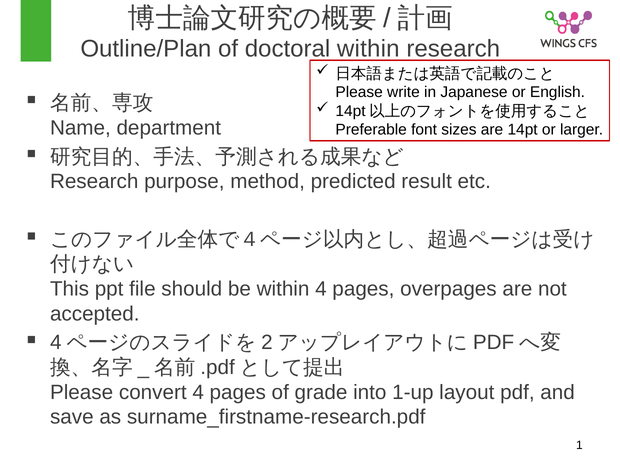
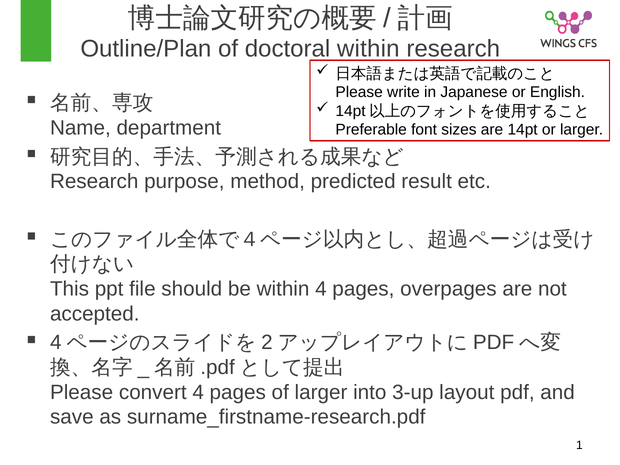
of grade: grade -> larger (321, 392)
1-up: 1-up -> 3-up (413, 392)
